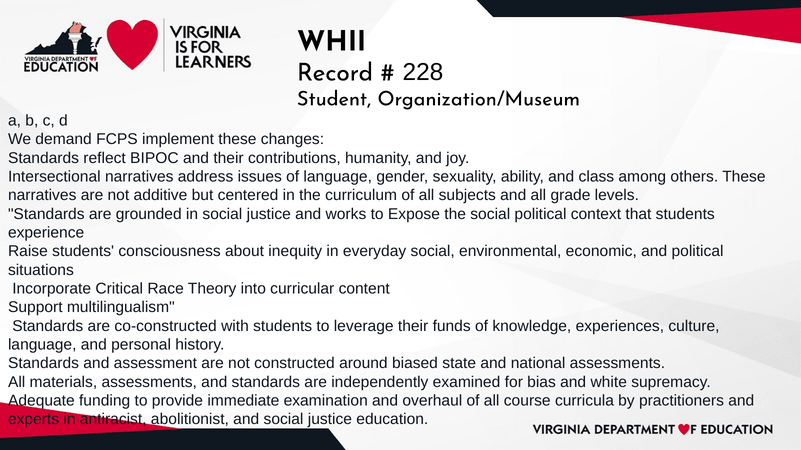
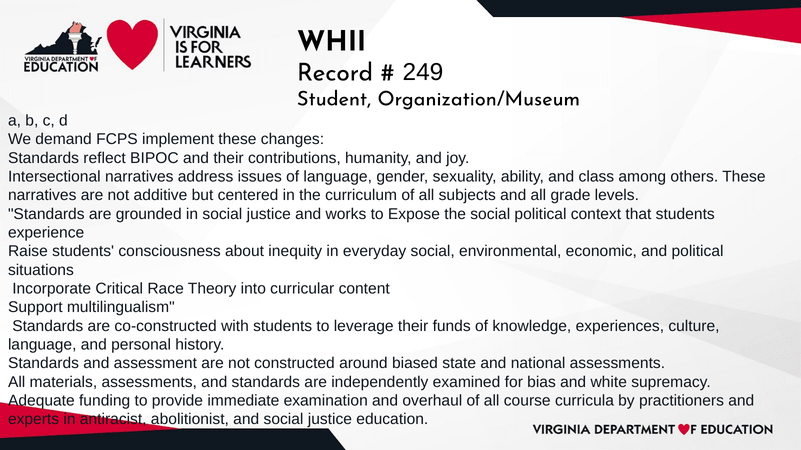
228: 228 -> 249 (423, 72)
